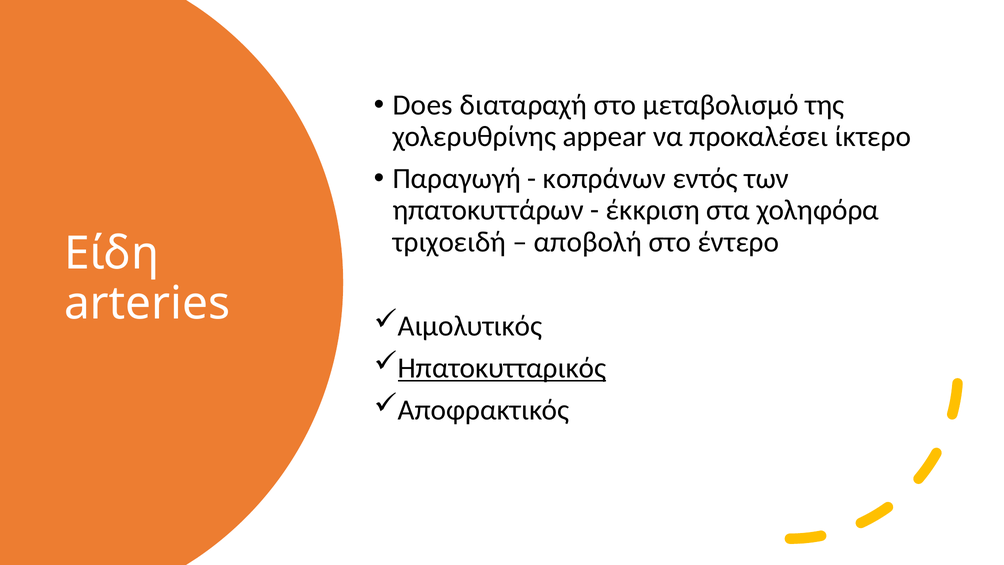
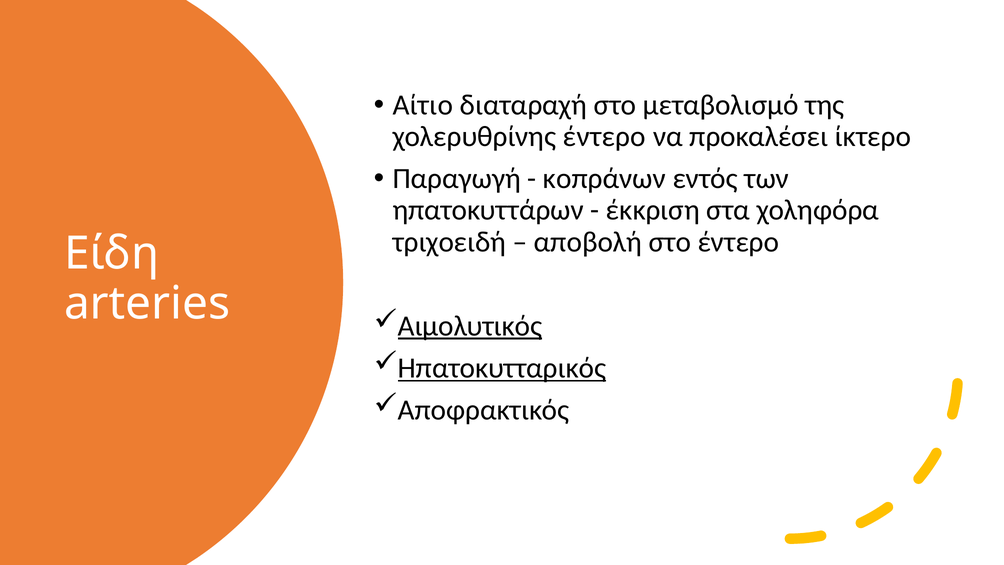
Does: Does -> Αίτιο (423, 105)
χολερυθρίνης appear: appear -> έντερο (604, 137)
Αιμολυτικός underline: none -> present (470, 326)
